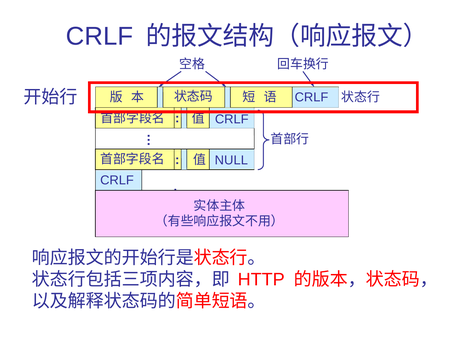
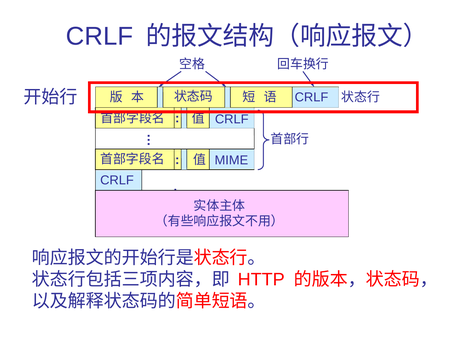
NULL: NULL -> MIME (231, 160)
